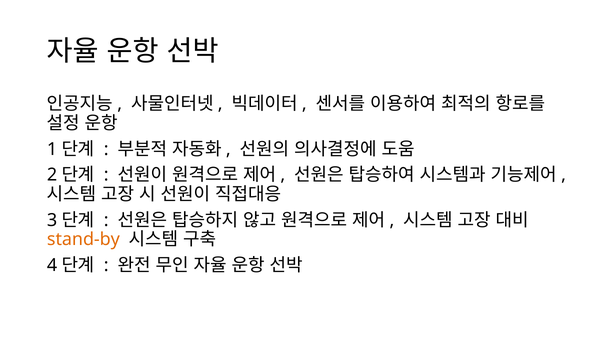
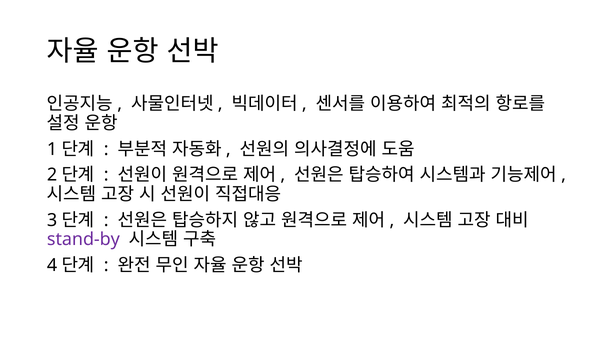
stand-by colour: orange -> purple (83, 240)
